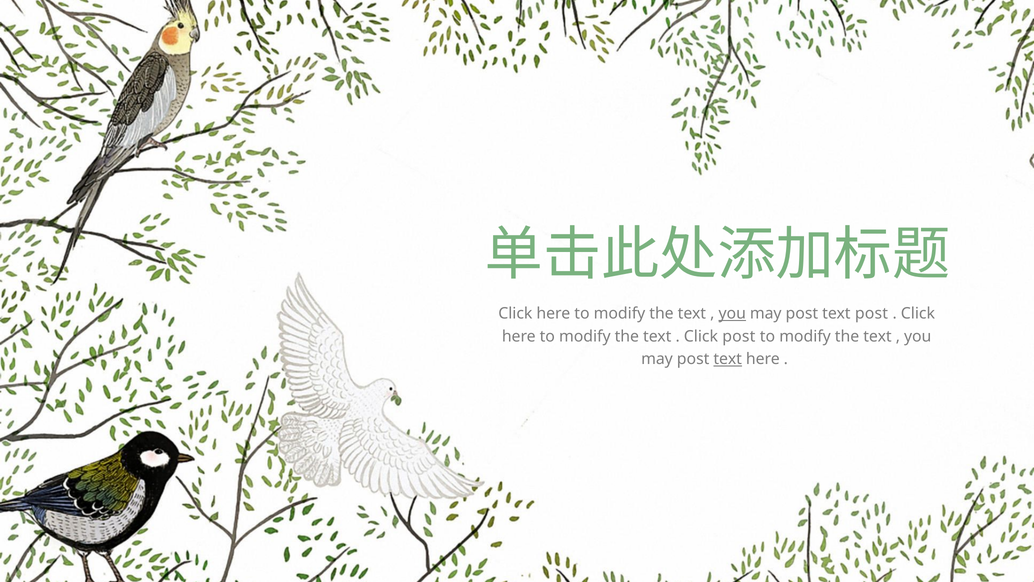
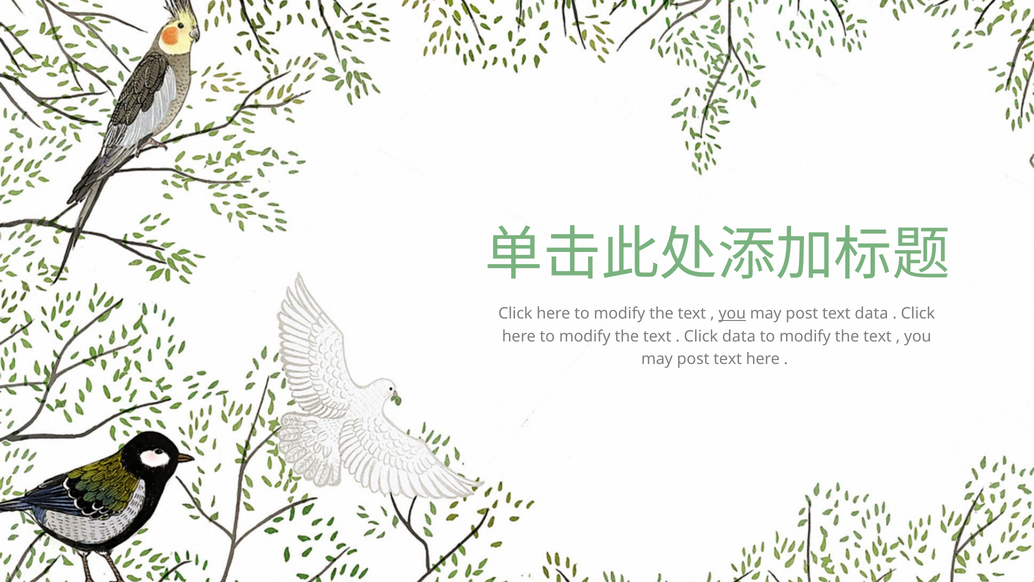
text post: post -> data (872, 314)
Click post: post -> data (739, 336)
text underline: present -> none (728, 359)
